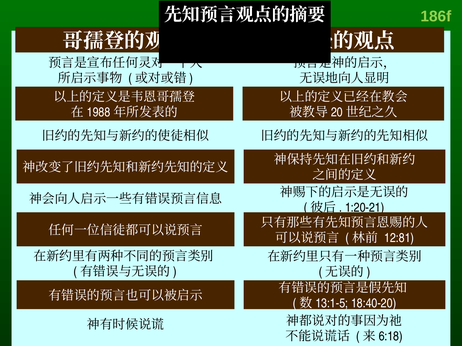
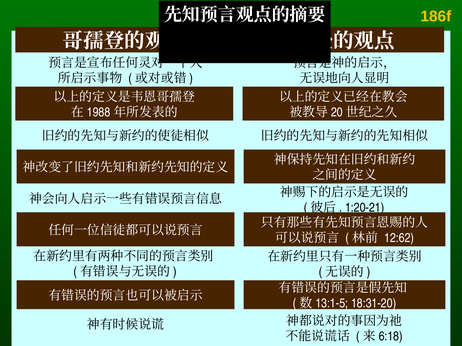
186f colour: light green -> yellow (436, 16)
12:81: 12:81 -> 12:62 (399, 238)
18:40-20: 18:40-20 -> 18:31-20 (374, 304)
